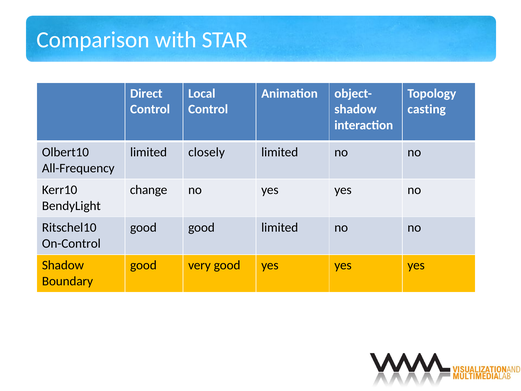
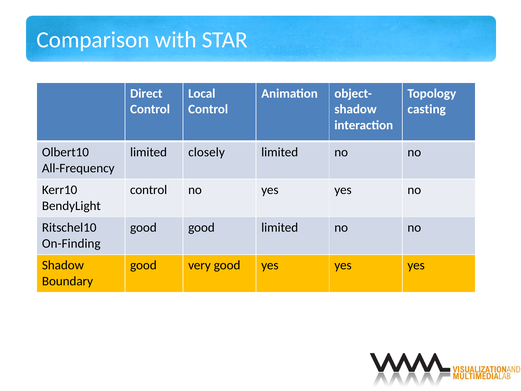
change: change -> control (149, 190)
On-Control: On-Control -> On-Finding (71, 243)
